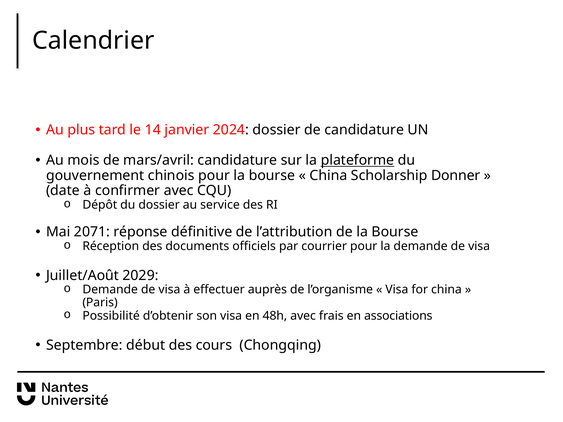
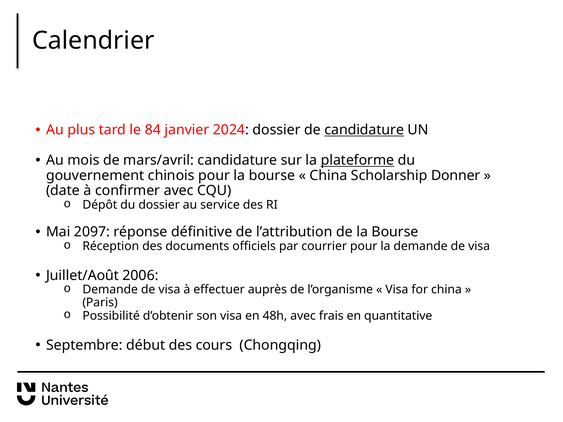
14: 14 -> 84 (153, 130)
candidature underline: none -> present (364, 130)
2071: 2071 -> 2097 (92, 232)
2029: 2029 -> 2006 (141, 276)
associations: associations -> quantitative (398, 316)
